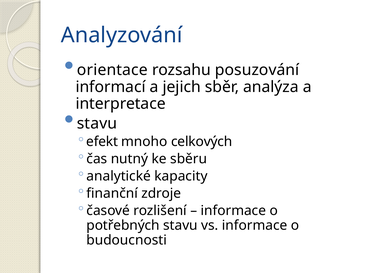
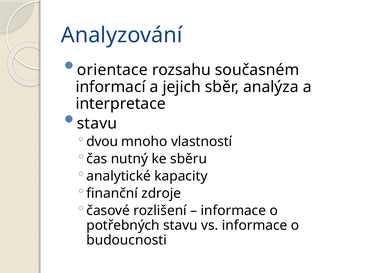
posuzování: posuzování -> současném (257, 70)
efekt: efekt -> dvou (102, 142)
celkových: celkových -> vlastností (202, 142)
